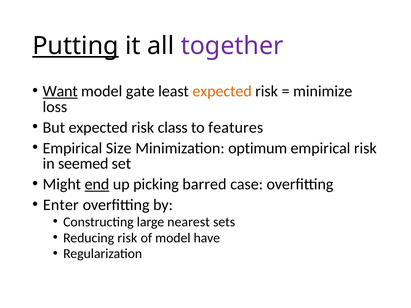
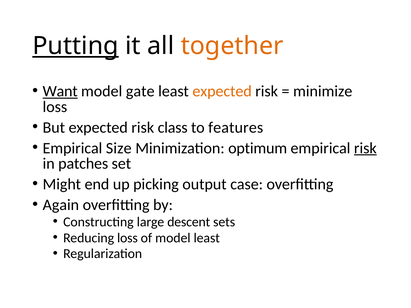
together colour: purple -> orange (232, 46)
risk underline: none -> present (365, 148)
seemed: seemed -> patches (83, 164)
end underline: present -> none (97, 184)
barred: barred -> output (204, 184)
Enter: Enter -> Again (61, 205)
nearest: nearest -> descent (189, 222)
Reducing risk: risk -> loss (127, 238)
model have: have -> least (207, 238)
